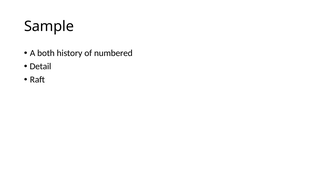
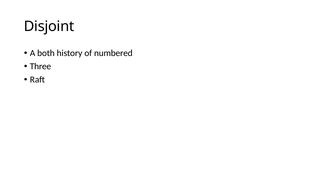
Sample: Sample -> Disjoint (49, 26)
Detail: Detail -> Three (40, 66)
